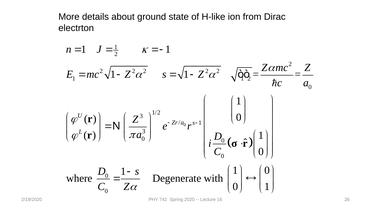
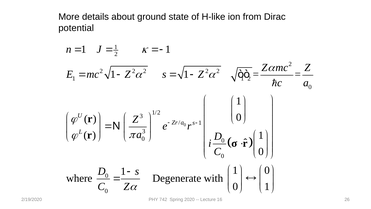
electrton: electrton -> potential (76, 28)
